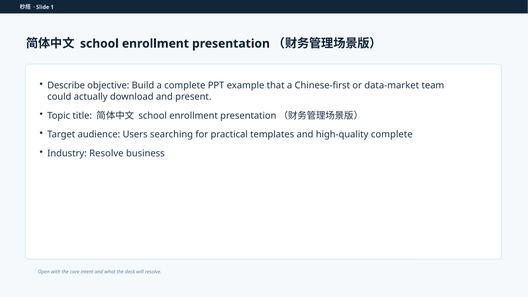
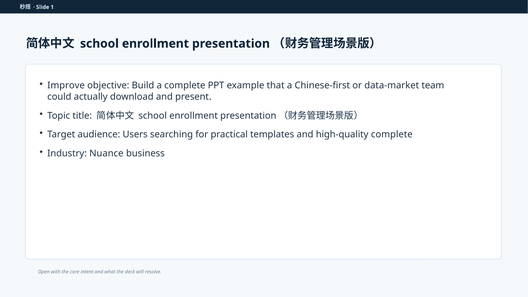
Describe: Describe -> Improve (66, 85)
Industry Resolve: Resolve -> Nuance (106, 153)
